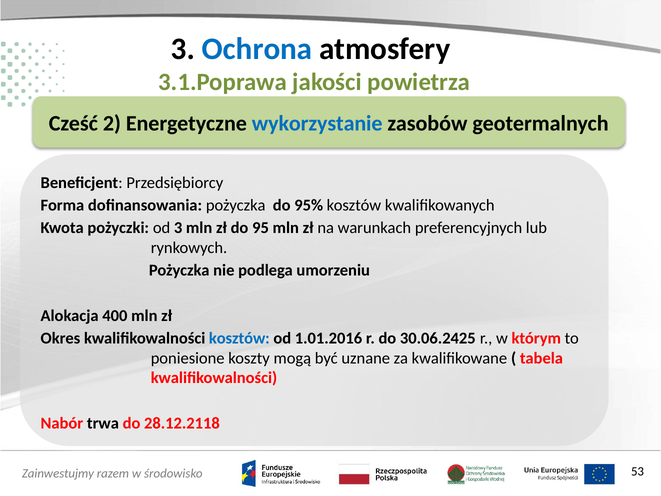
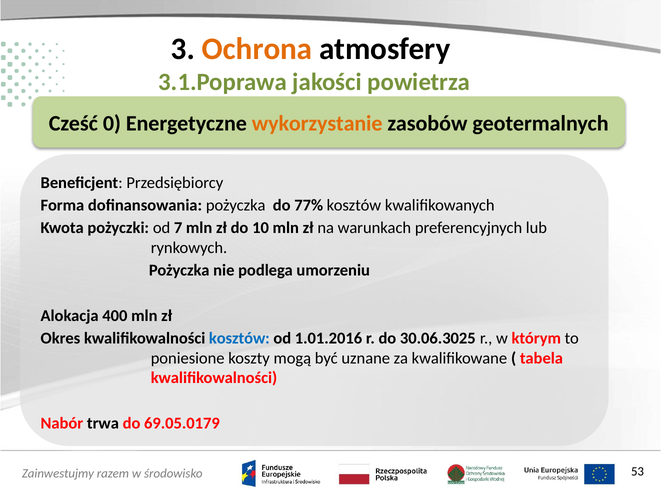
Ochrona colour: blue -> orange (257, 49)
2: 2 -> 0 (112, 123)
wykorzystanie colour: blue -> orange (317, 123)
95%: 95% -> 77% (309, 205)
od 3: 3 -> 7 (178, 228)
95: 95 -> 10 (261, 228)
30.06.2425: 30.06.2425 -> 30.06.3025 (438, 338)
28.12.2118: 28.12.2118 -> 69.05.0179 (182, 423)
